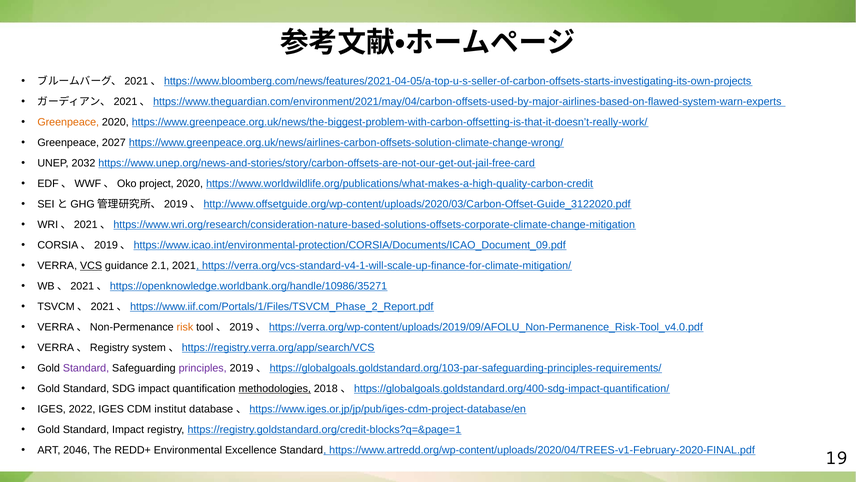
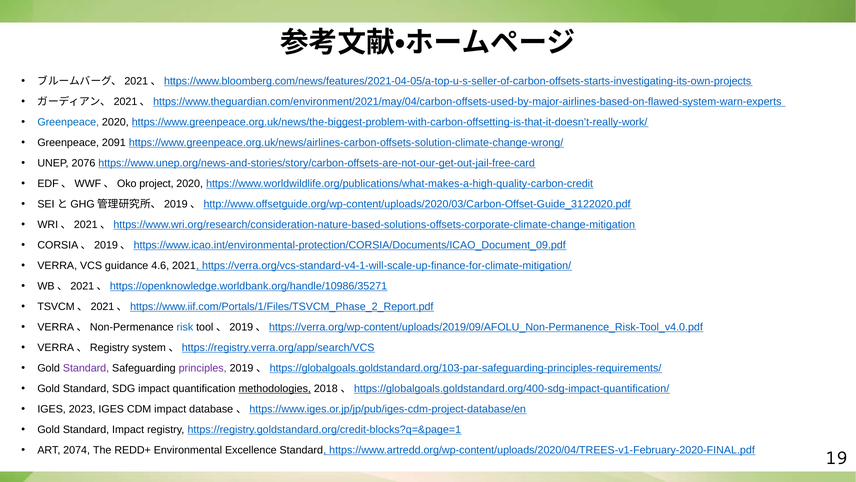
Greenpeace colour: orange -> blue (68, 122)
2027: 2027 -> 2091 (114, 143)
2032: 2032 -> 2076 (83, 163)
VCS underline: present -> none (91, 265)
2.1: 2.1 -> 4.6 (160, 265)
risk colour: orange -> blue (185, 327)
2022: 2022 -> 2023 (82, 409)
CDM institut: institut -> impact (170, 409)
2046: 2046 -> 2074 (77, 450)
